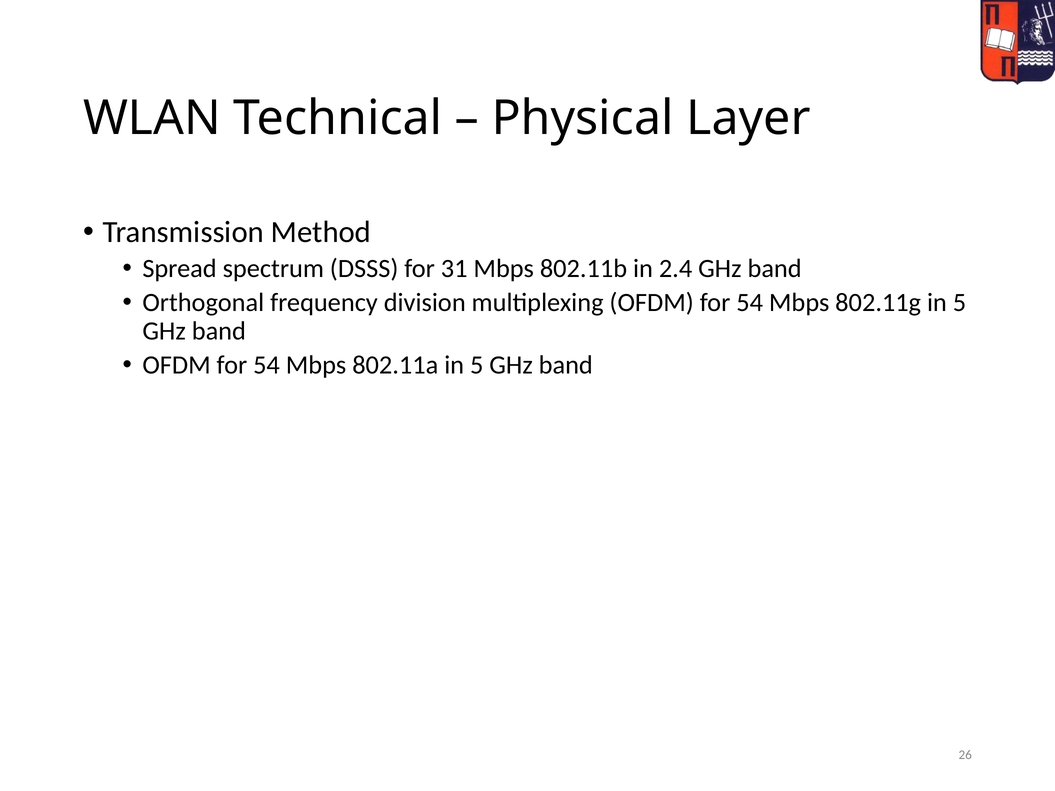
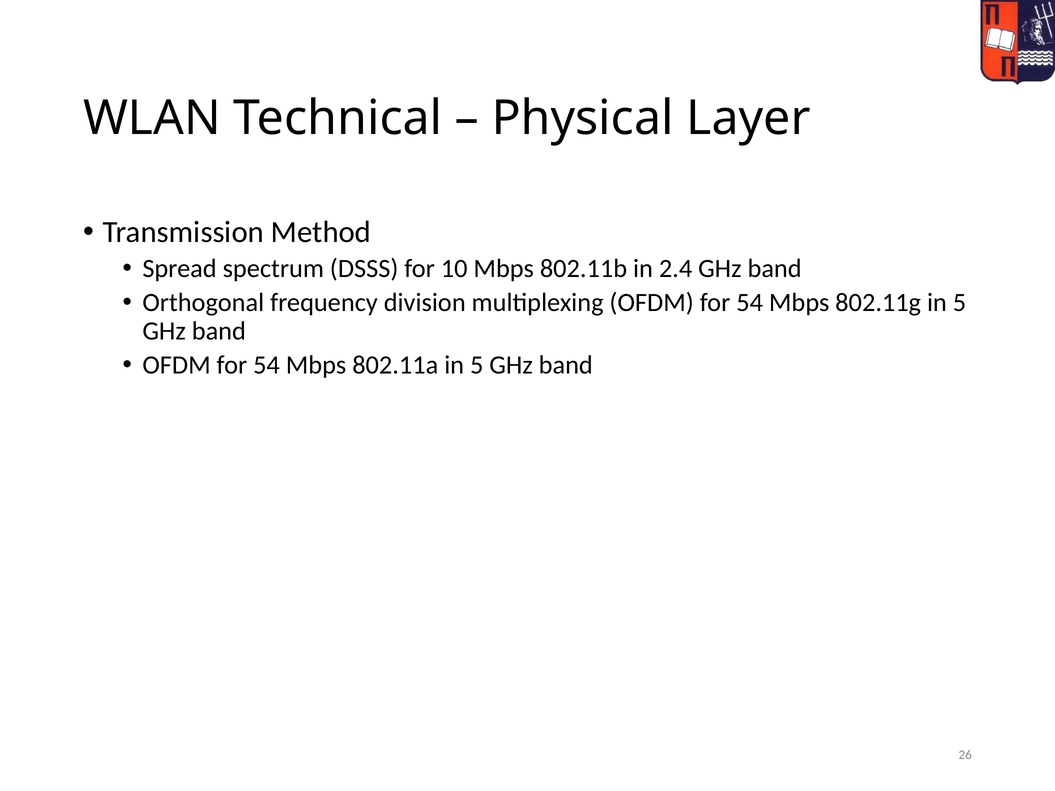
31: 31 -> 10 (454, 269)
